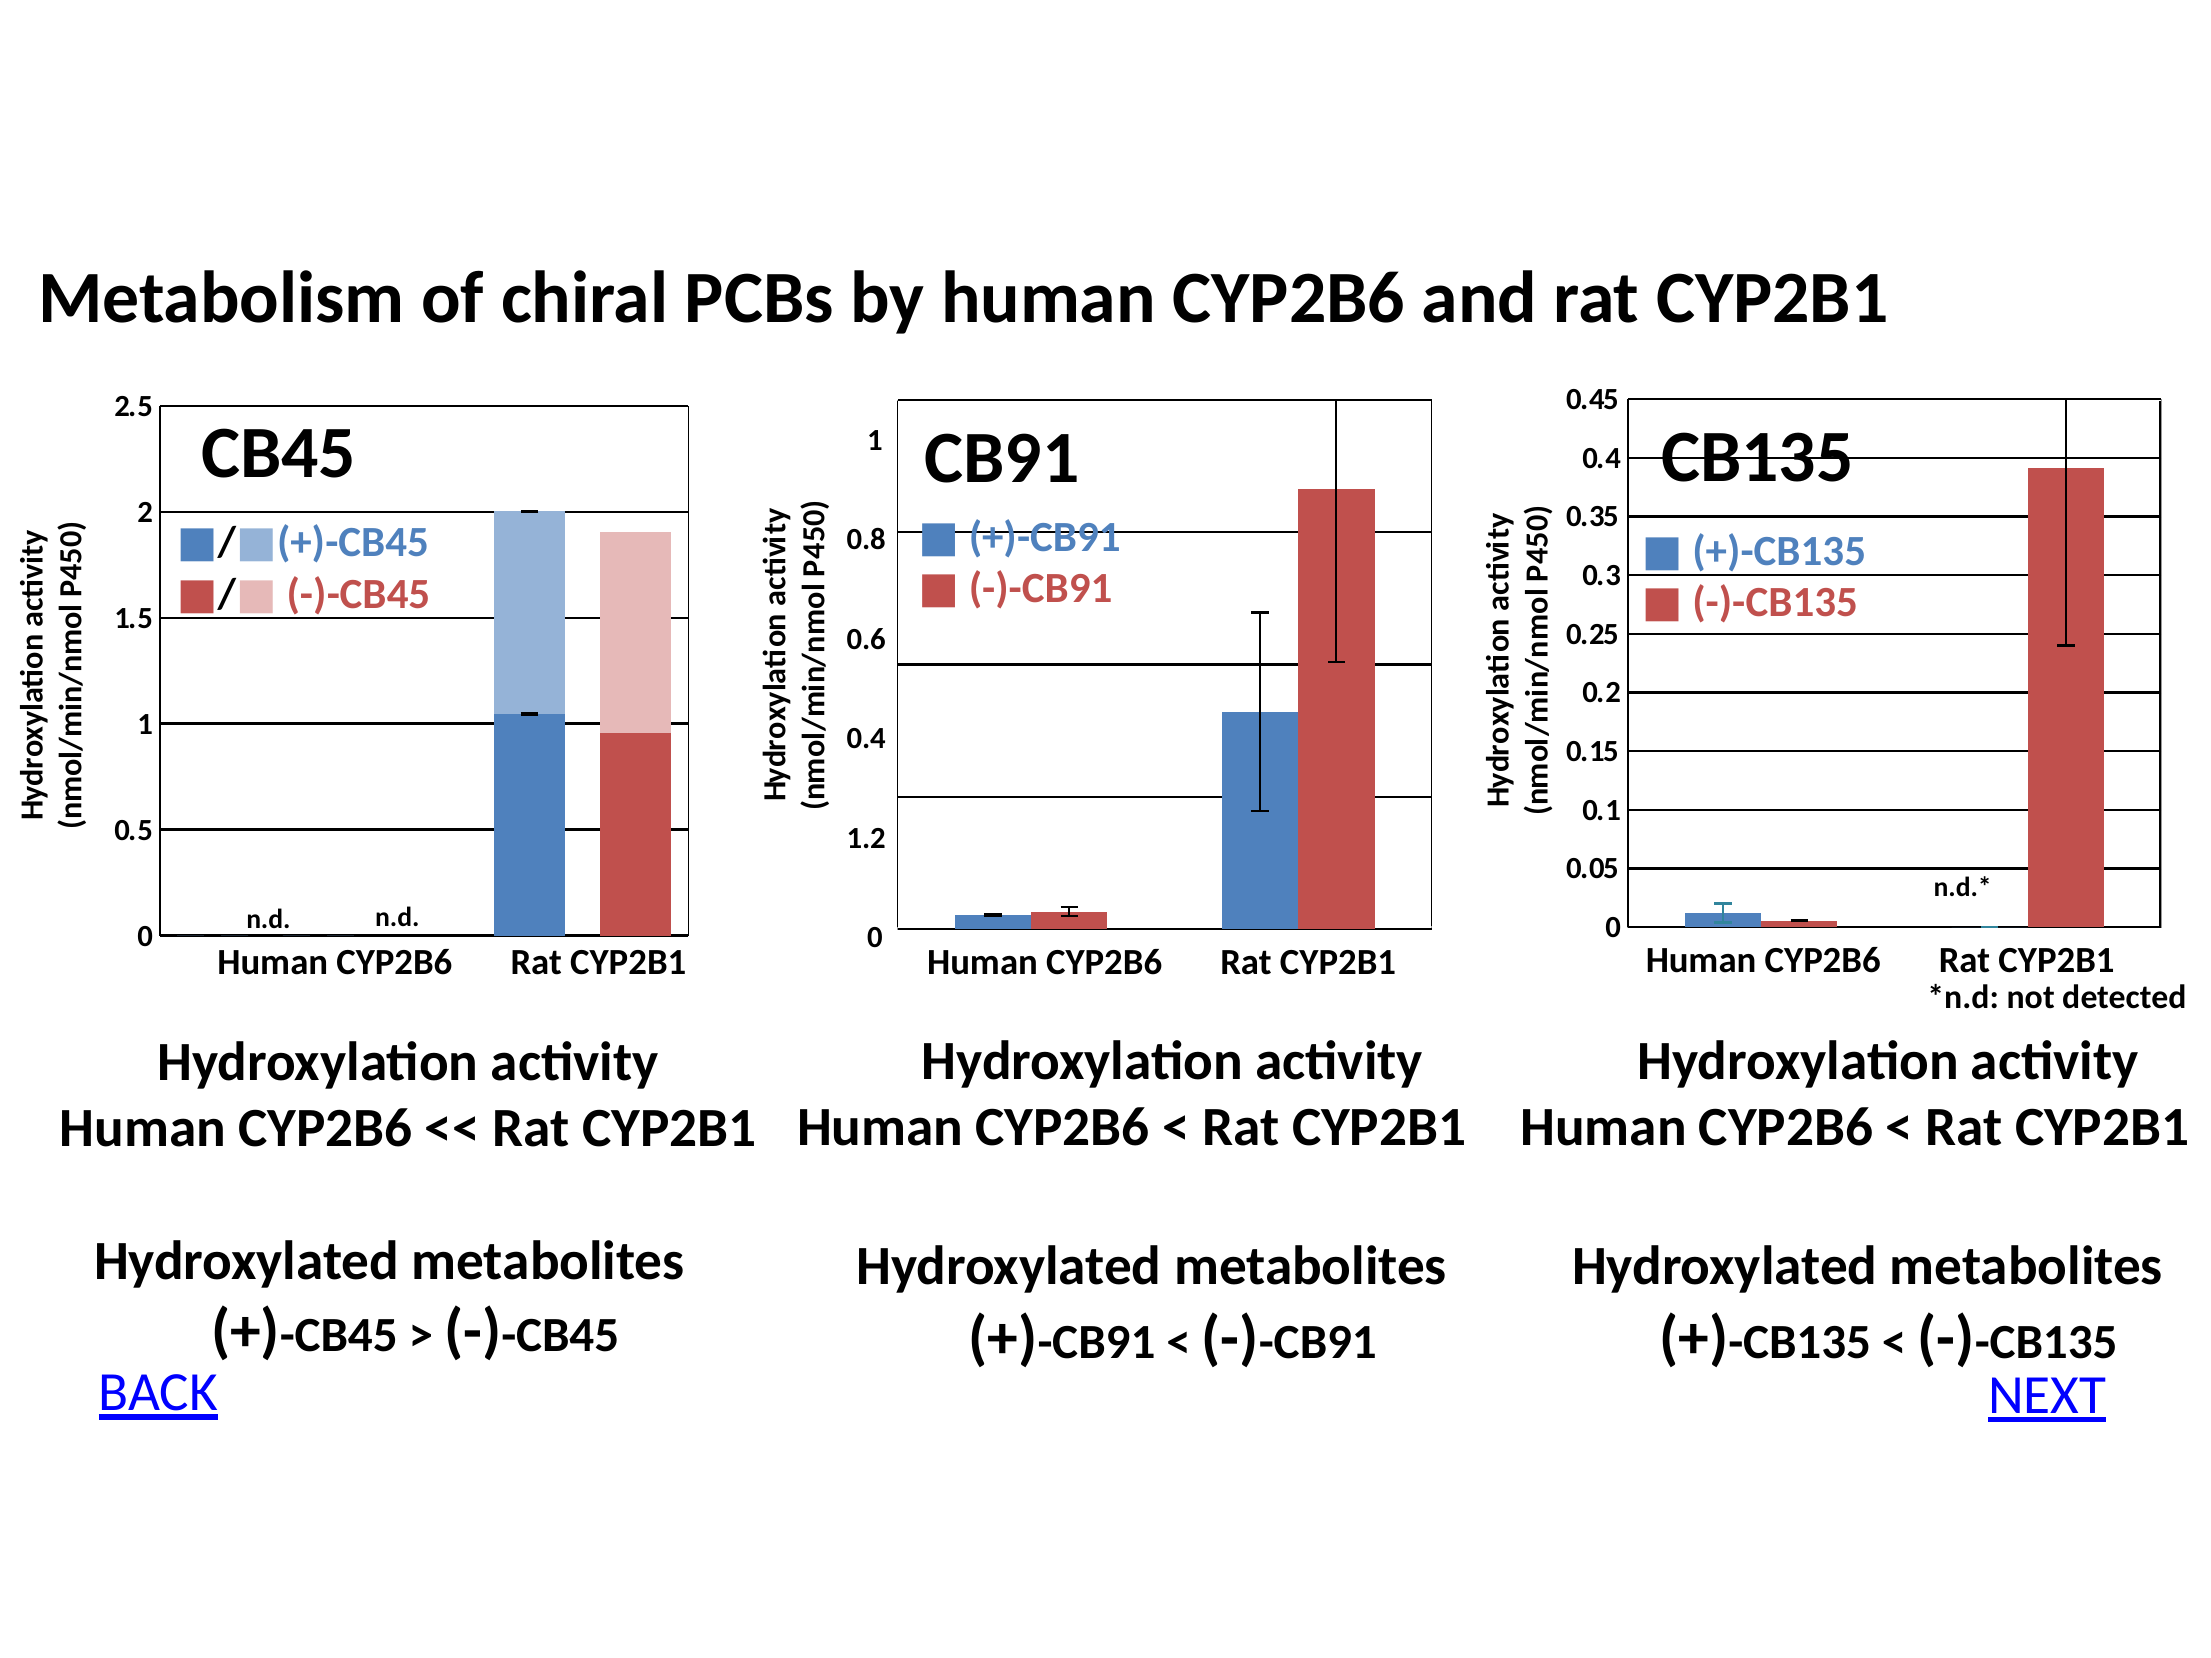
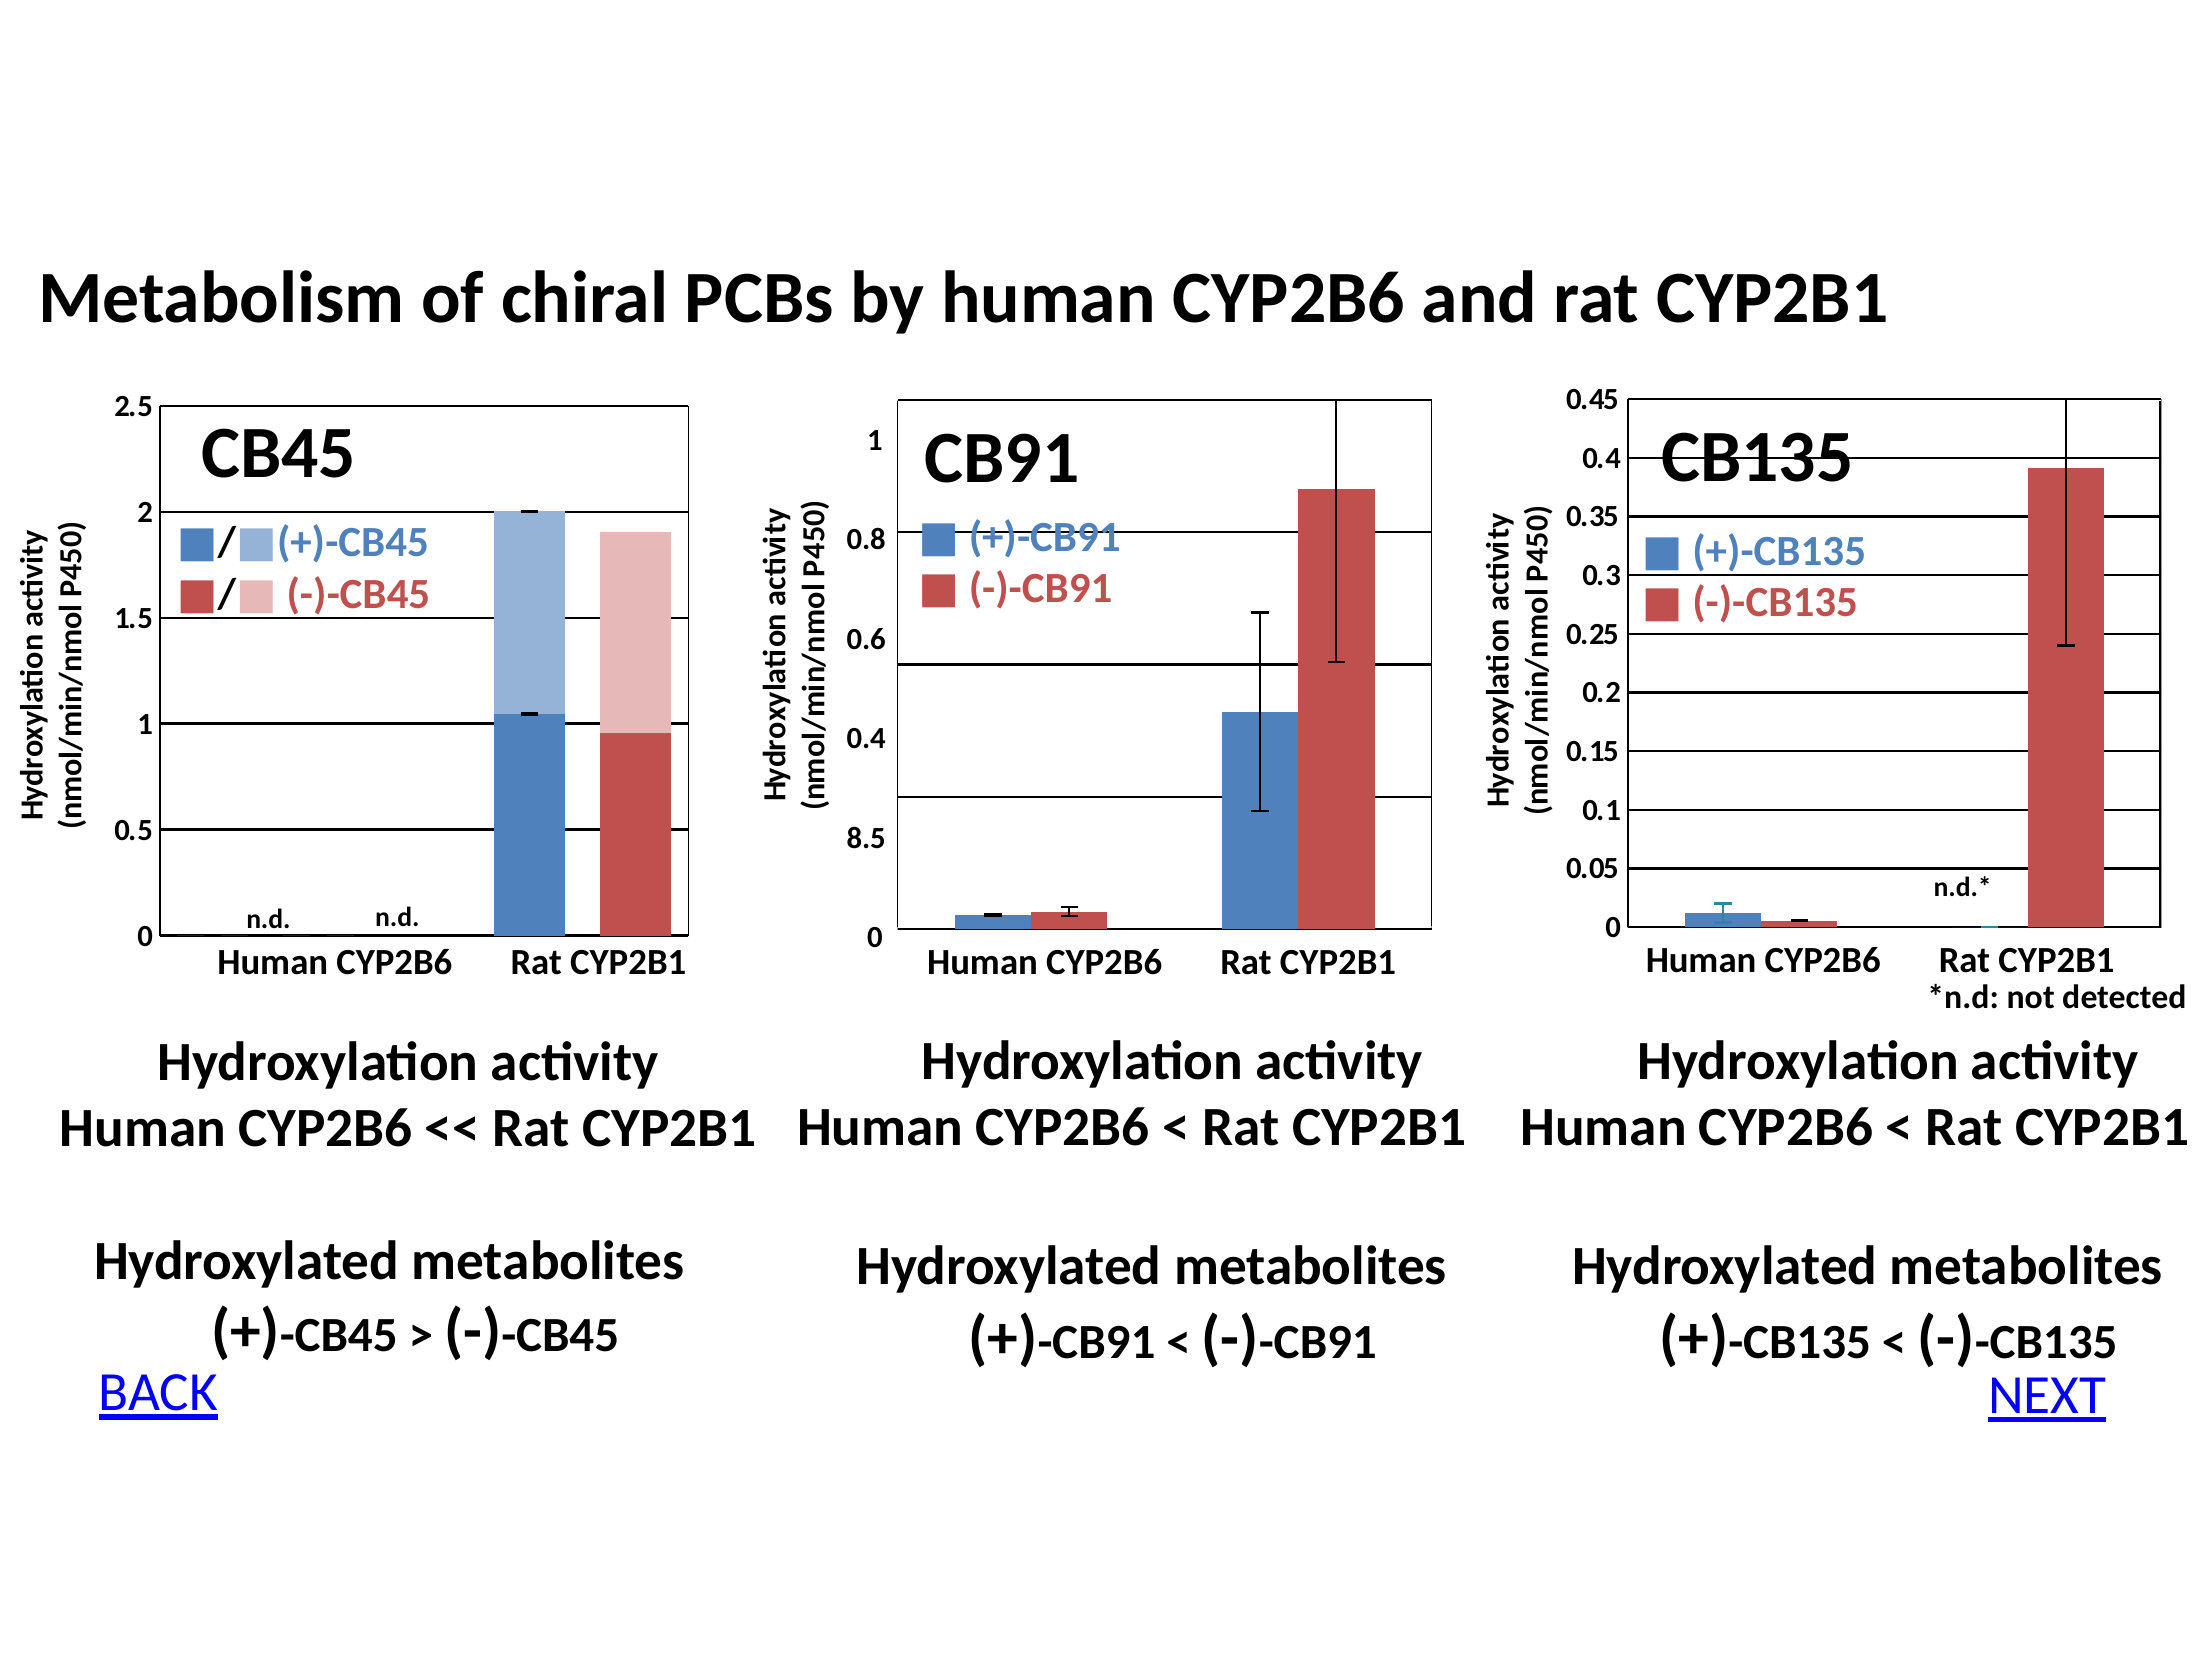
1.2: 1.2 -> 8.5 (866, 838)
